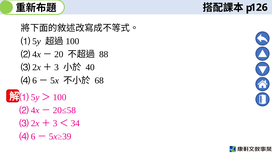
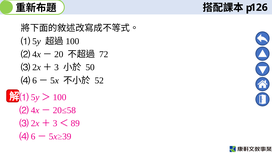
88: 88 -> 72 (104, 54)
40: 40 -> 50 (90, 67)
68: 68 -> 52 (99, 80)
34: 34 -> 89 (75, 123)
